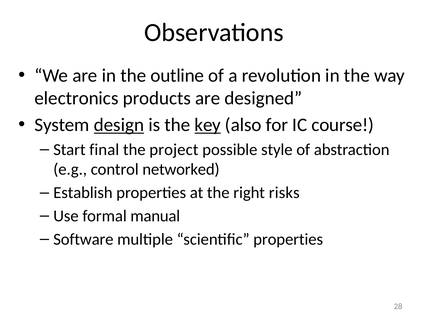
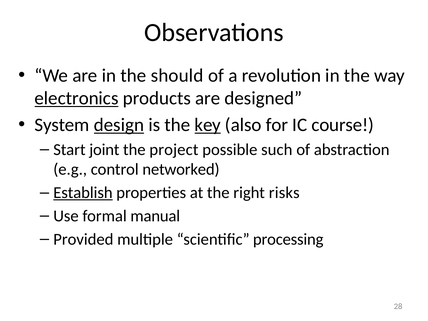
outline: outline -> should (177, 75)
electronics underline: none -> present (76, 98)
final: final -> joint (104, 150)
style: style -> such (277, 150)
Establish underline: none -> present (83, 193)
Software: Software -> Provided (83, 239)
scientific properties: properties -> processing (288, 239)
